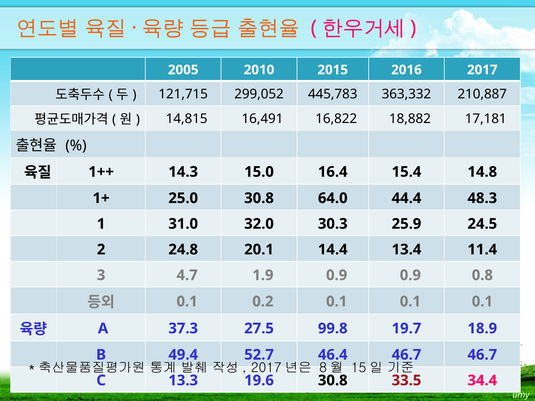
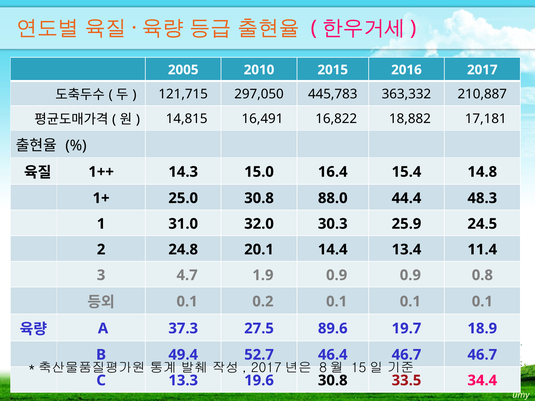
299,052: 299,052 -> 297,050 (259, 94)
64.0: 64.0 -> 88.0 (333, 198)
99.8: 99.8 -> 89.6 (333, 329)
